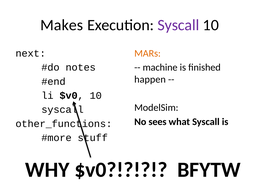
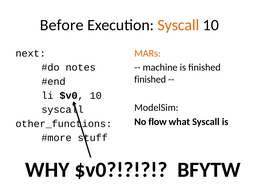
Makes: Makes -> Before (62, 25)
Syscall colour: purple -> orange (178, 25)
happen: happen -> finished (150, 80)
sees: sees -> flow (158, 122)
